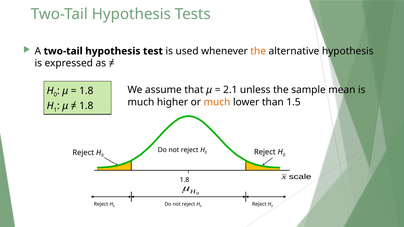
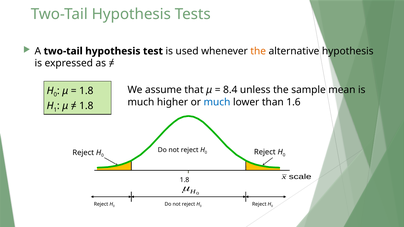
2.1: 2.1 -> 8.4 (230, 90)
much colour: orange -> blue (217, 102)
1.5: 1.5 -> 1.6 (293, 102)
